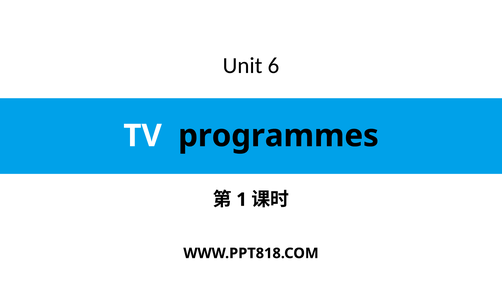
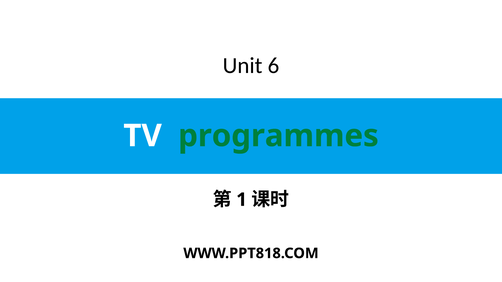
programmes colour: black -> green (278, 136)
